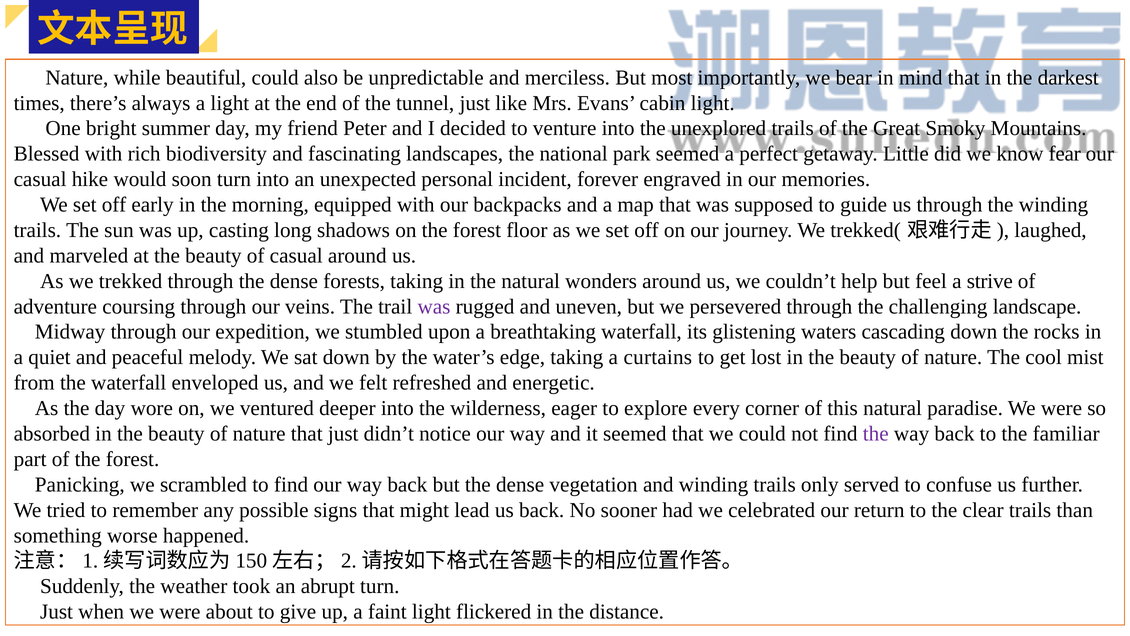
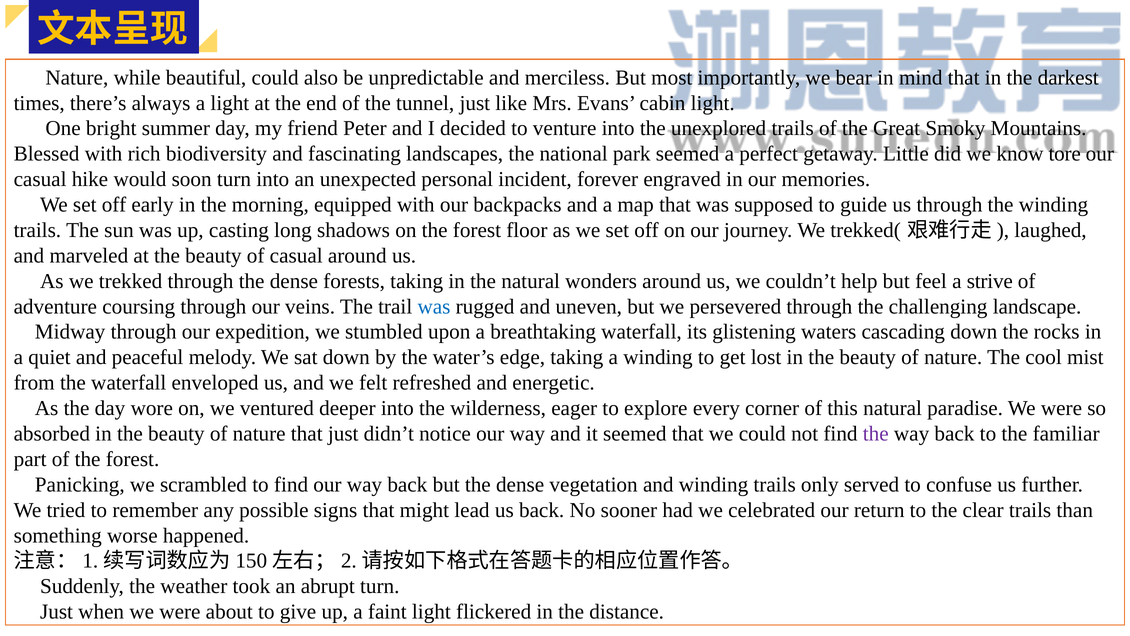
fear: fear -> tore (1065, 154)
was colour: purple -> blue (434, 306)
a curtains: curtains -> winding (658, 357)
